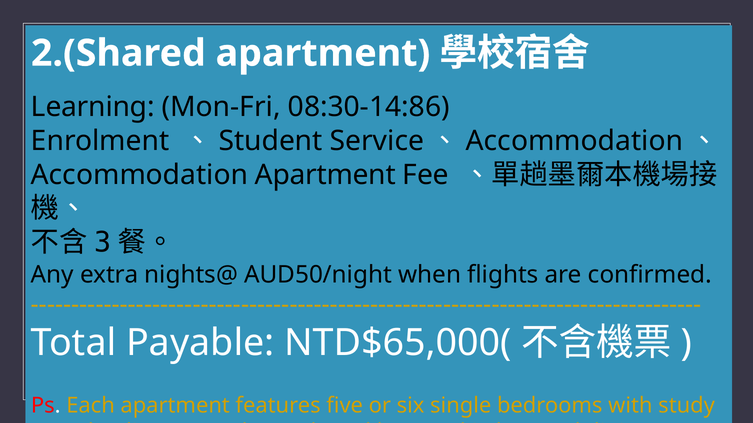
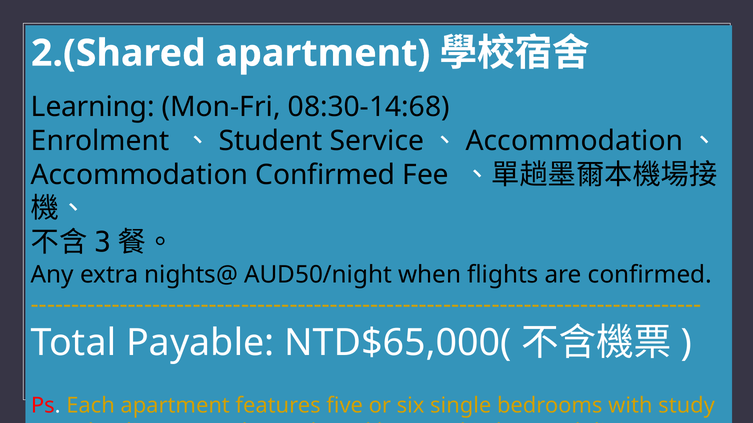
08:30-14:86: 08:30-14:86 -> 08:30-14:68 (369, 107)
Accommodation Apartment: Apartment -> Confirmed (325, 175)
